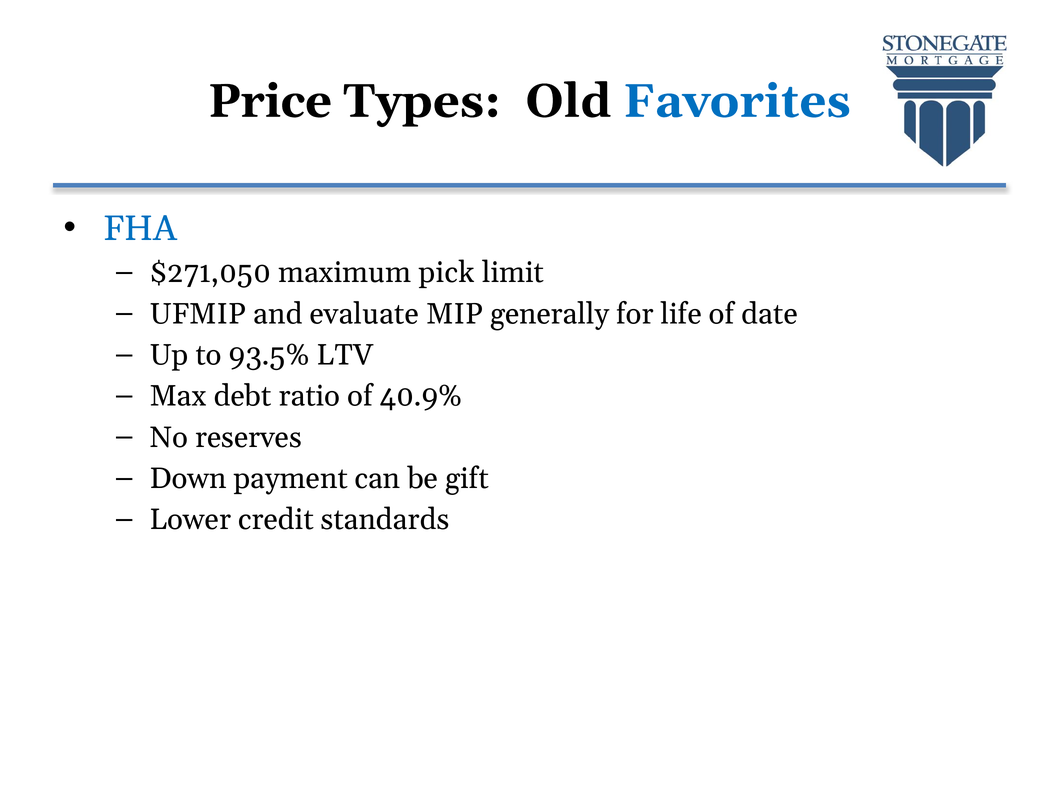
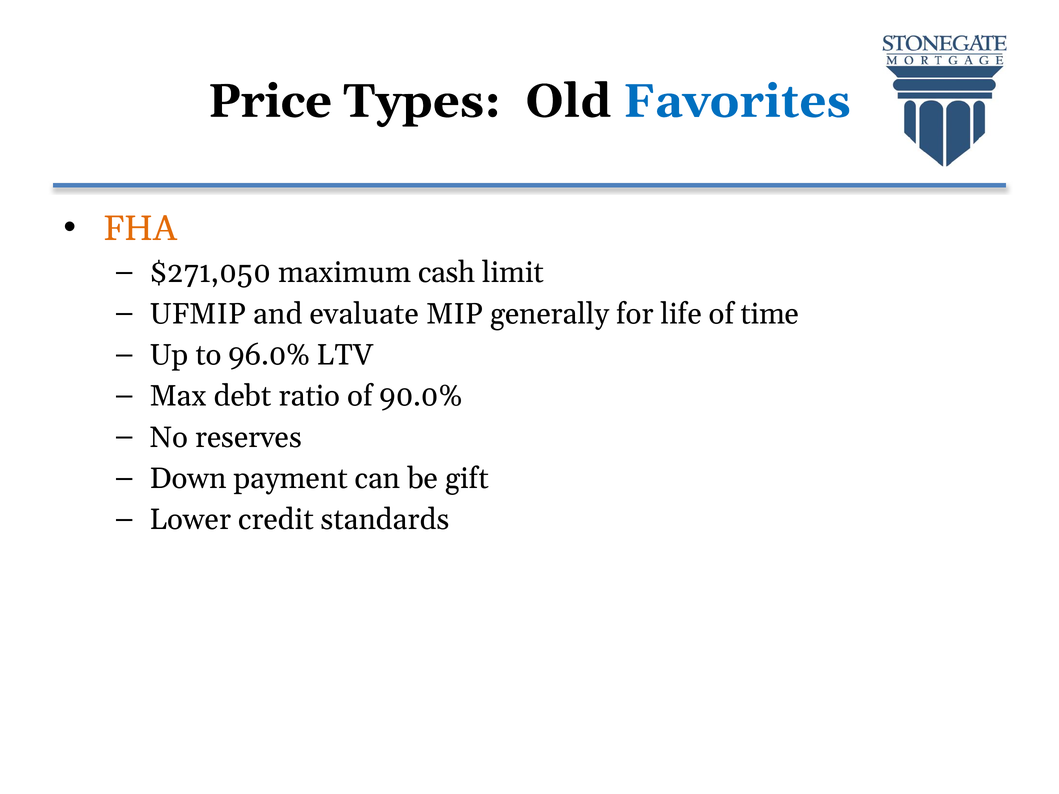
FHA colour: blue -> orange (140, 228)
pick: pick -> cash (447, 273)
date: date -> time (770, 314)
93.5%: 93.5% -> 96.0% (269, 355)
40.9%: 40.9% -> 90.0% (421, 396)
